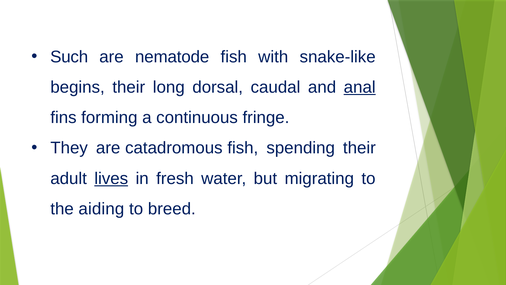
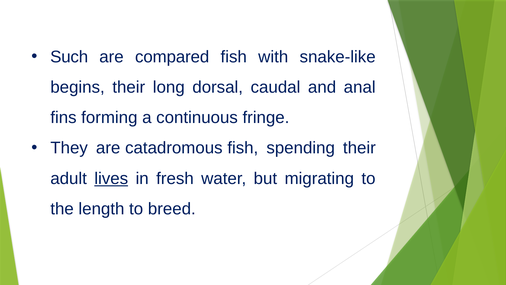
nematode: nematode -> compared (172, 57)
anal underline: present -> none (360, 87)
aiding: aiding -> length (101, 209)
